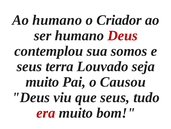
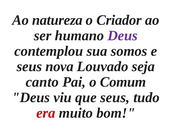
Ao humano: humano -> natureza (57, 20)
Deus colour: red -> purple (123, 35)
terra: terra -> nova (60, 66)
muito: muito -> canto (42, 82)
Causou: Causou -> Comum (123, 82)
